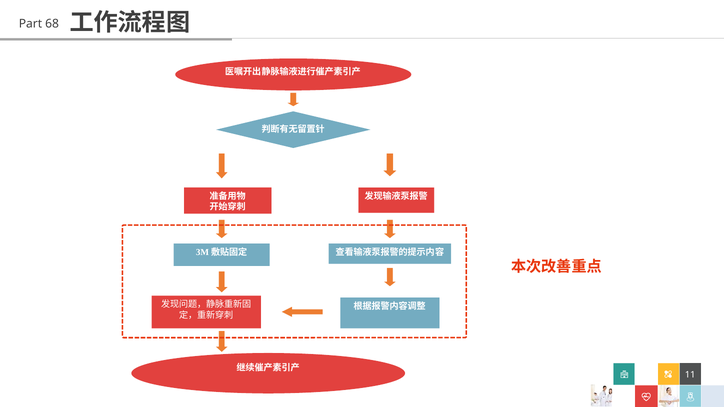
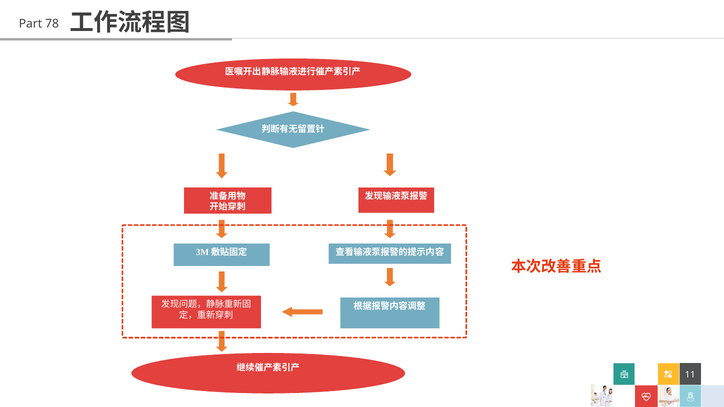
68: 68 -> 78 (52, 24)
